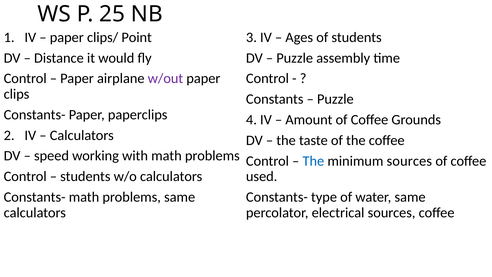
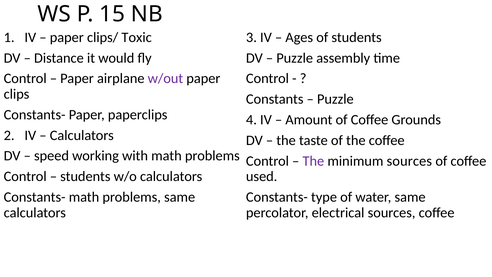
25: 25 -> 15 (112, 14)
Point: Point -> Toxic (137, 37)
The colour: blue -> purple (313, 161)
